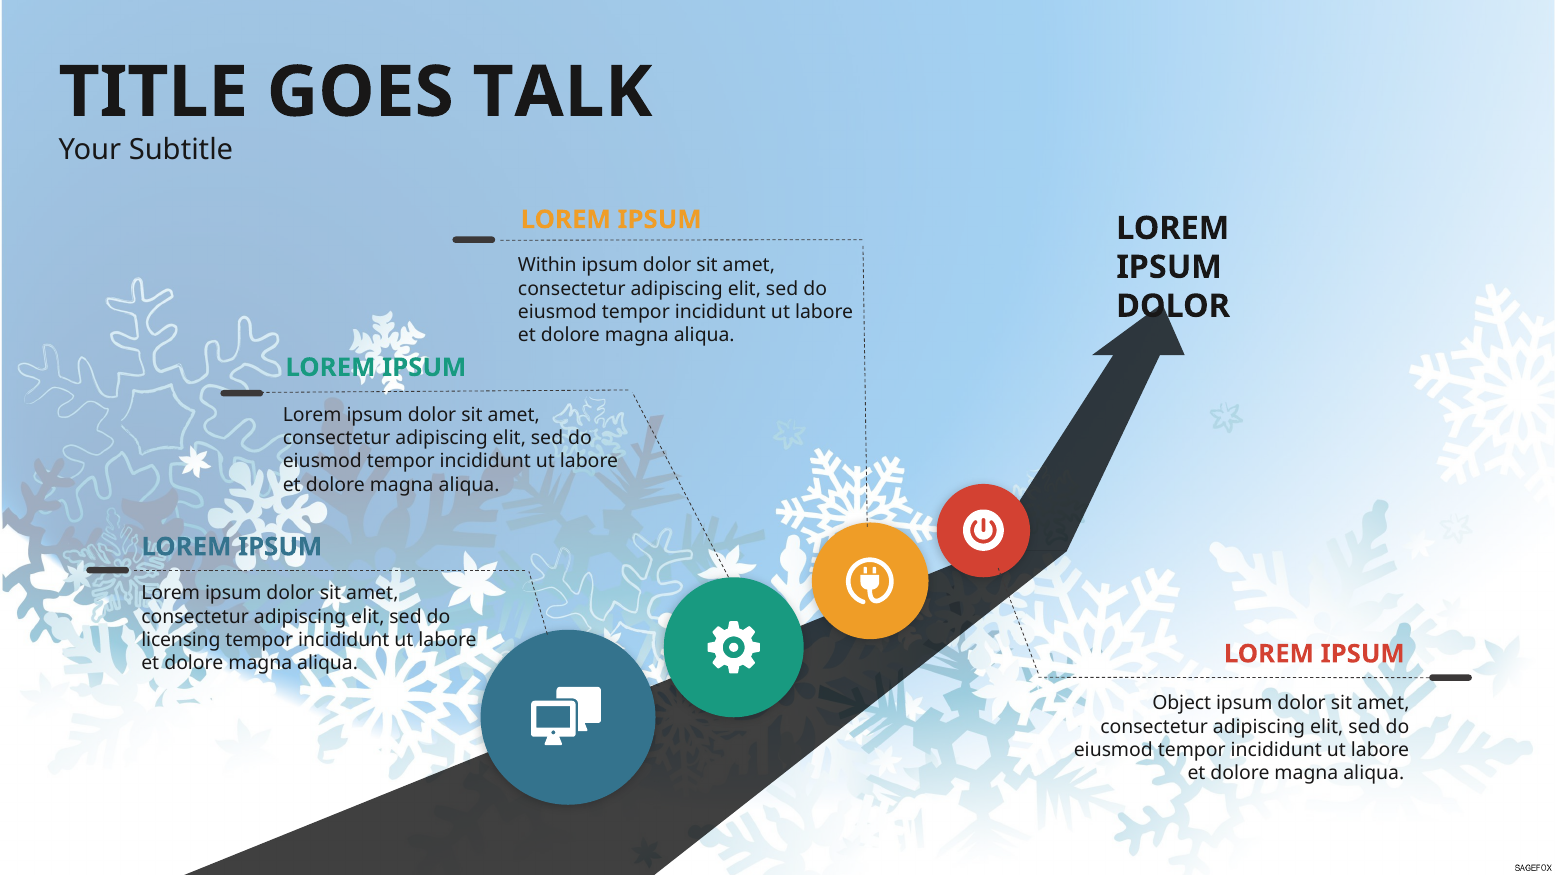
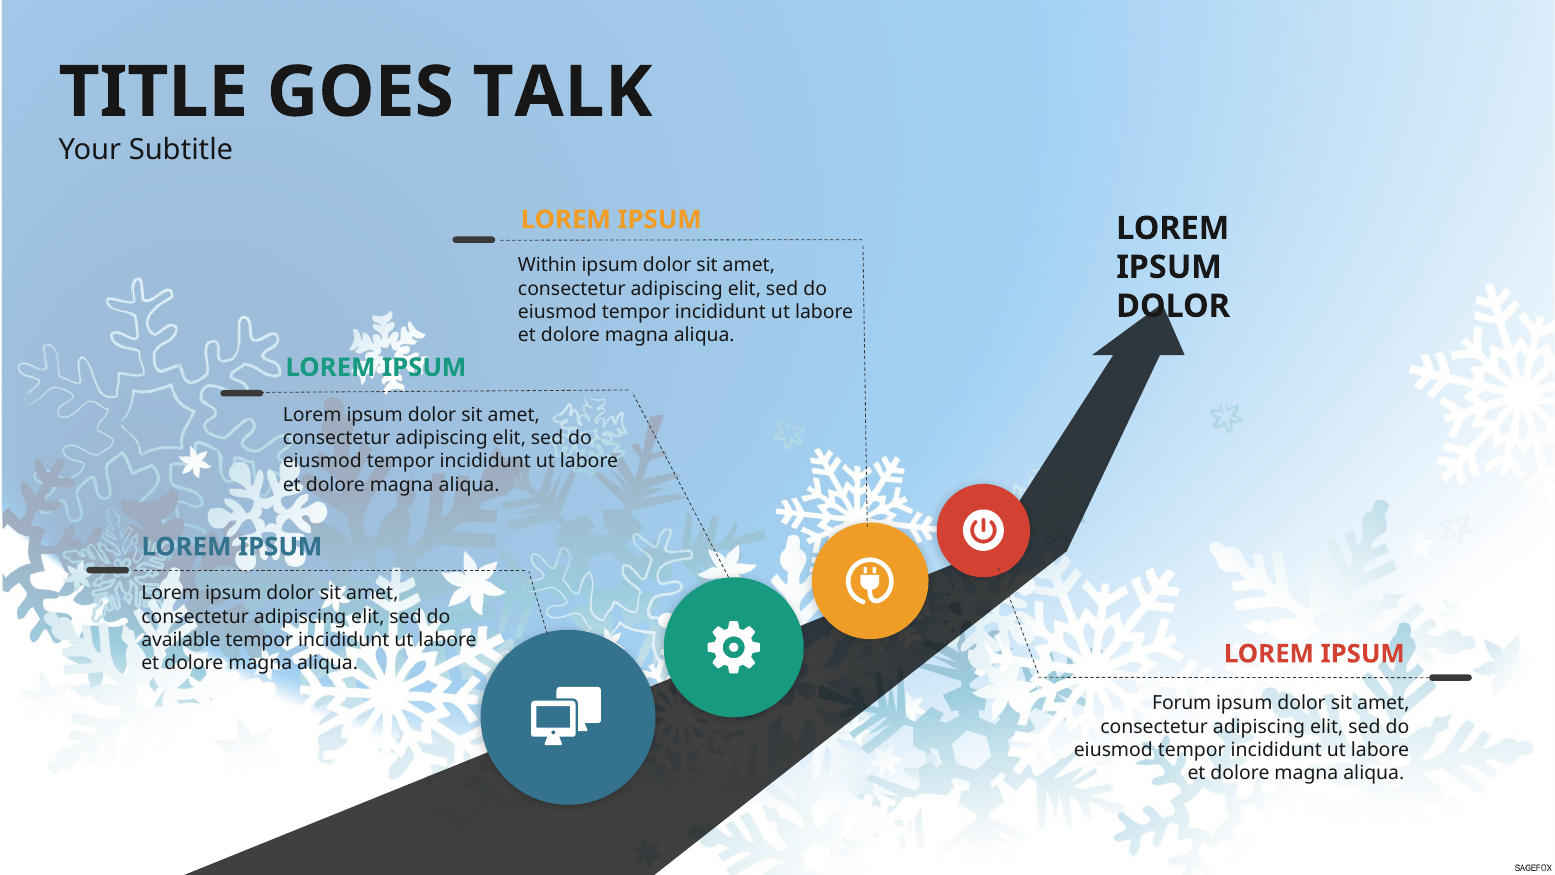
licensing: licensing -> available (181, 640)
Object: Object -> Forum (1182, 703)
